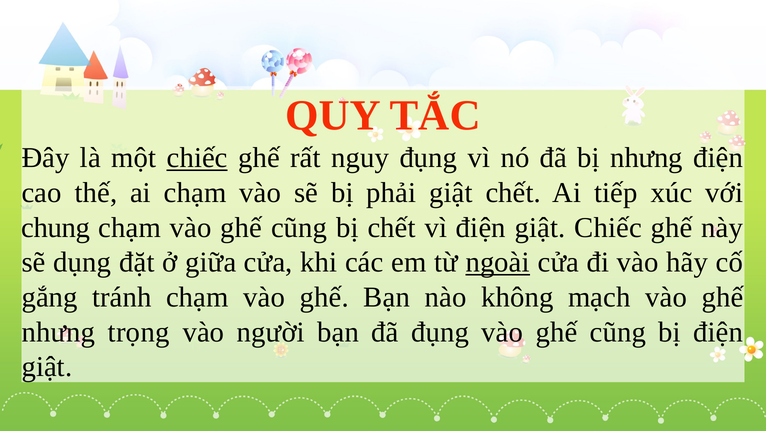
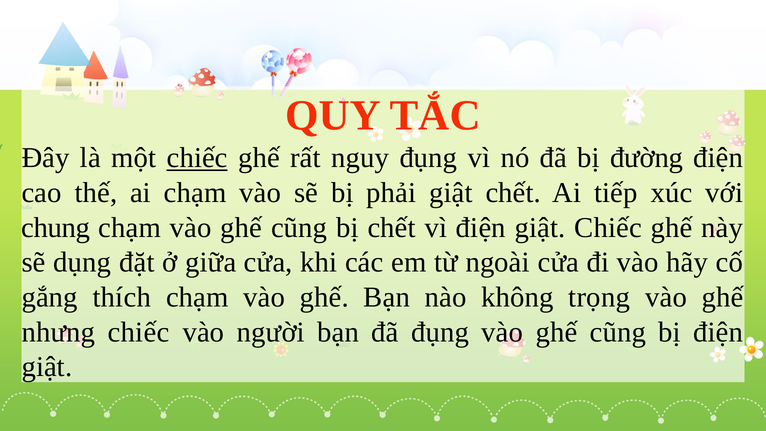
bị nhưng: nhưng -> đường (647, 158)
ngoài underline: present -> none (498, 262)
tránh: tránh -> thích (122, 297)
mạch: mạch -> trọng (599, 297)
nhưng trọng: trọng -> chiếc (139, 332)
